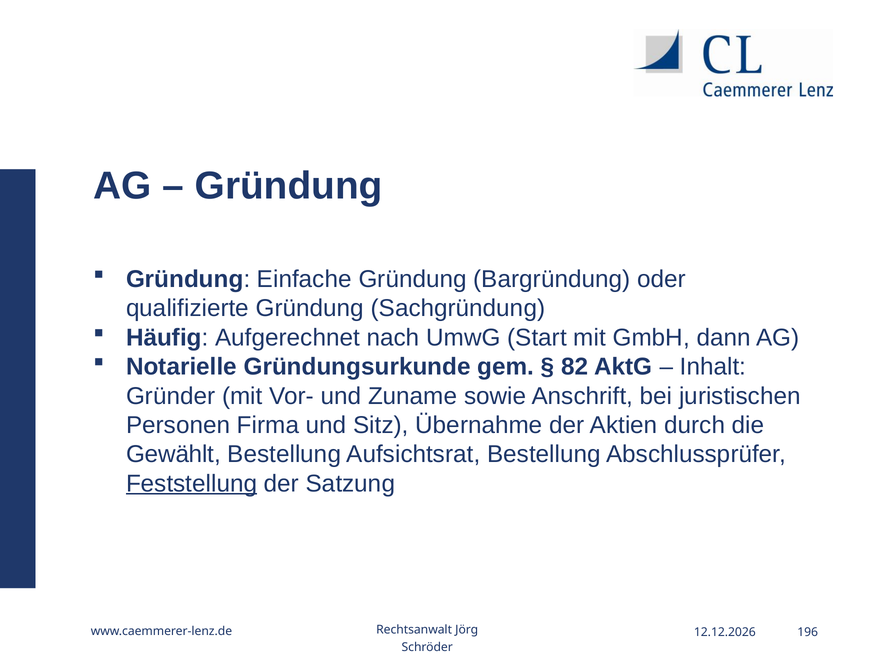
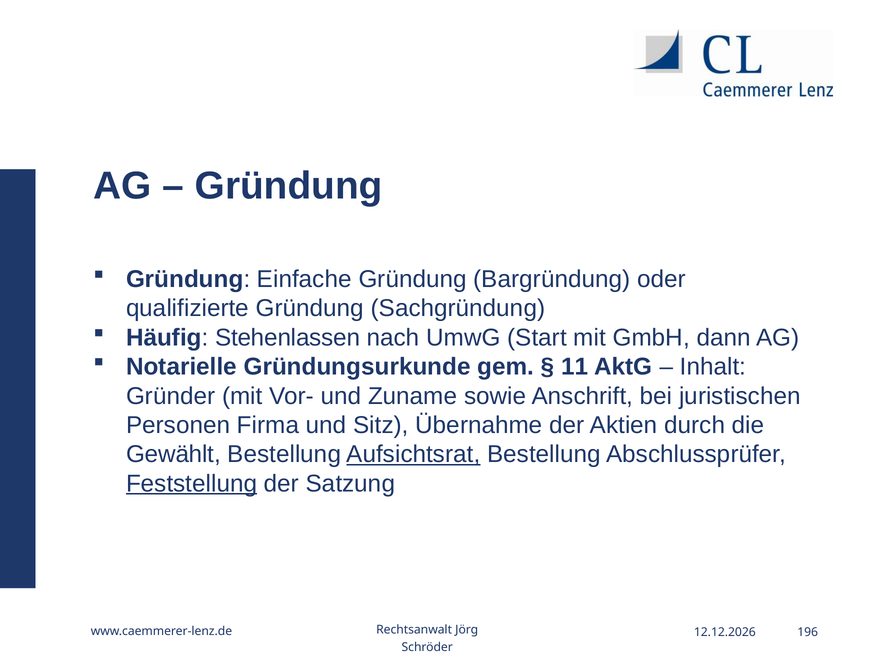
Aufgerechnet: Aufgerechnet -> Stehenlassen (288, 338)
82: 82 -> 11 (575, 367)
Aufsichtsrat underline: none -> present (413, 454)
